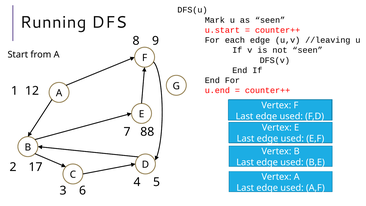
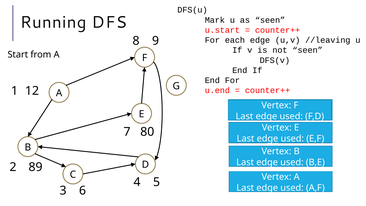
88: 88 -> 80 (147, 132)
17: 17 -> 89 (36, 167)
